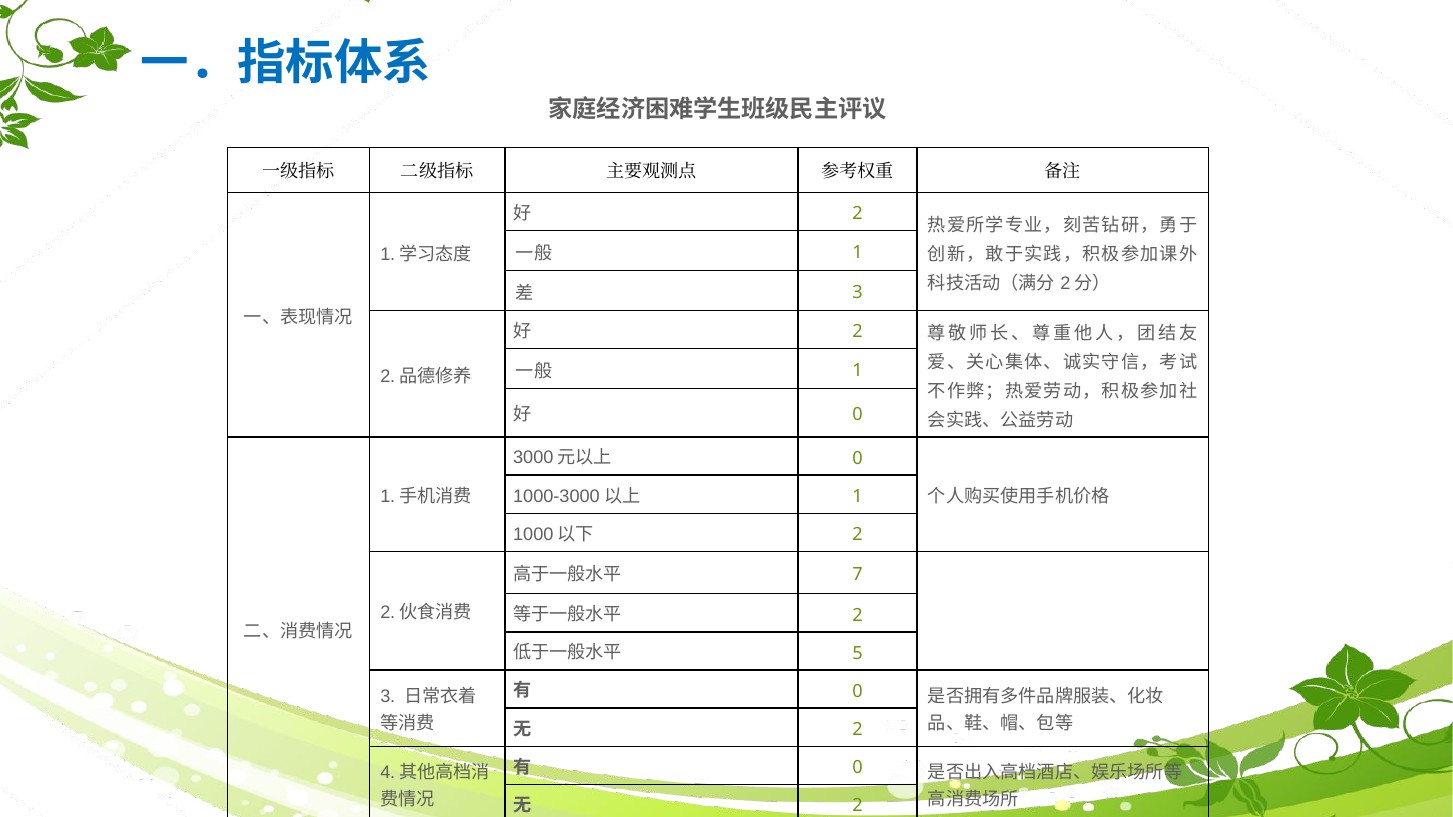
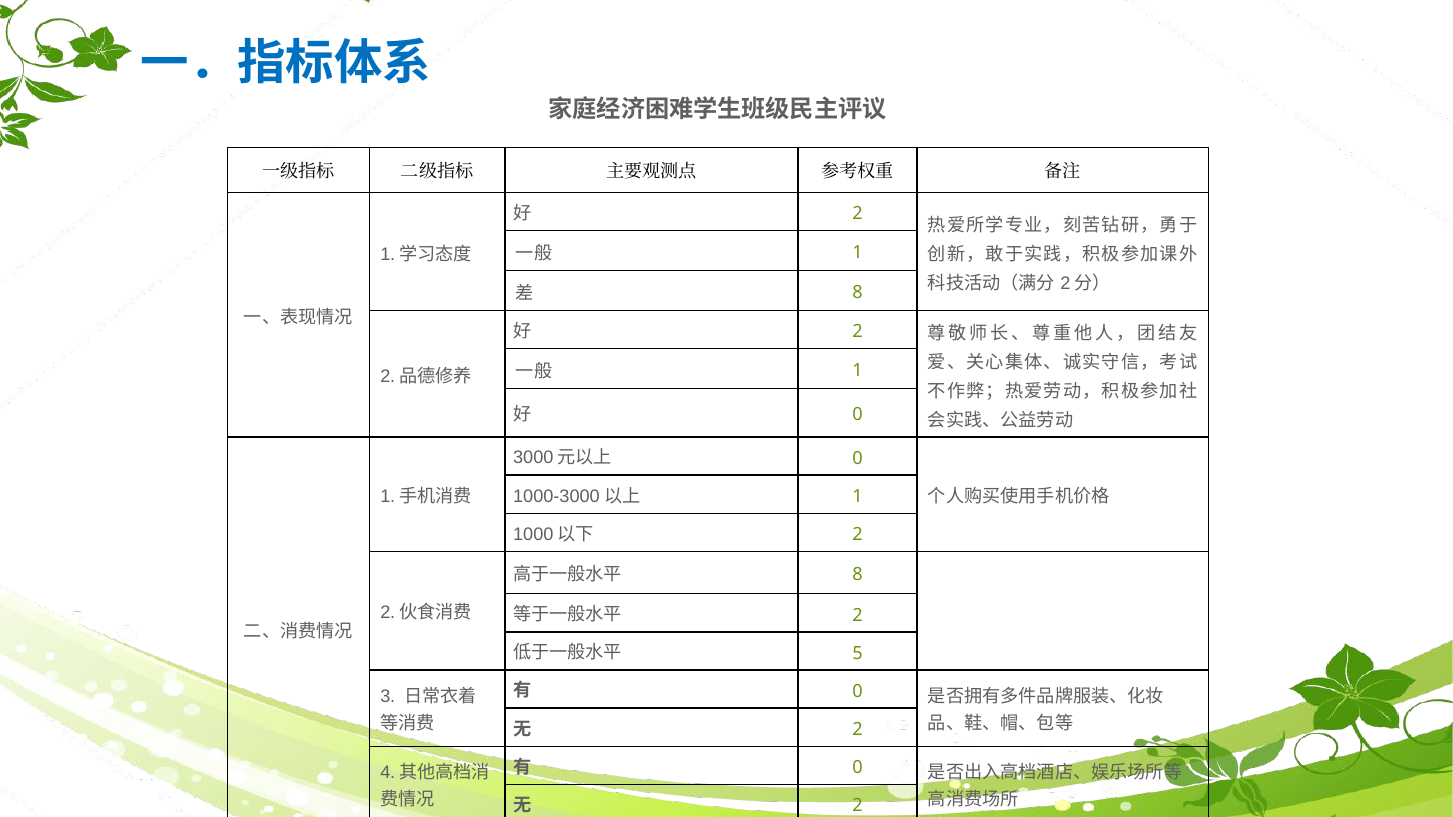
3: 3 -> 8 (858, 293)
7: 7 -> 8 (858, 575)
